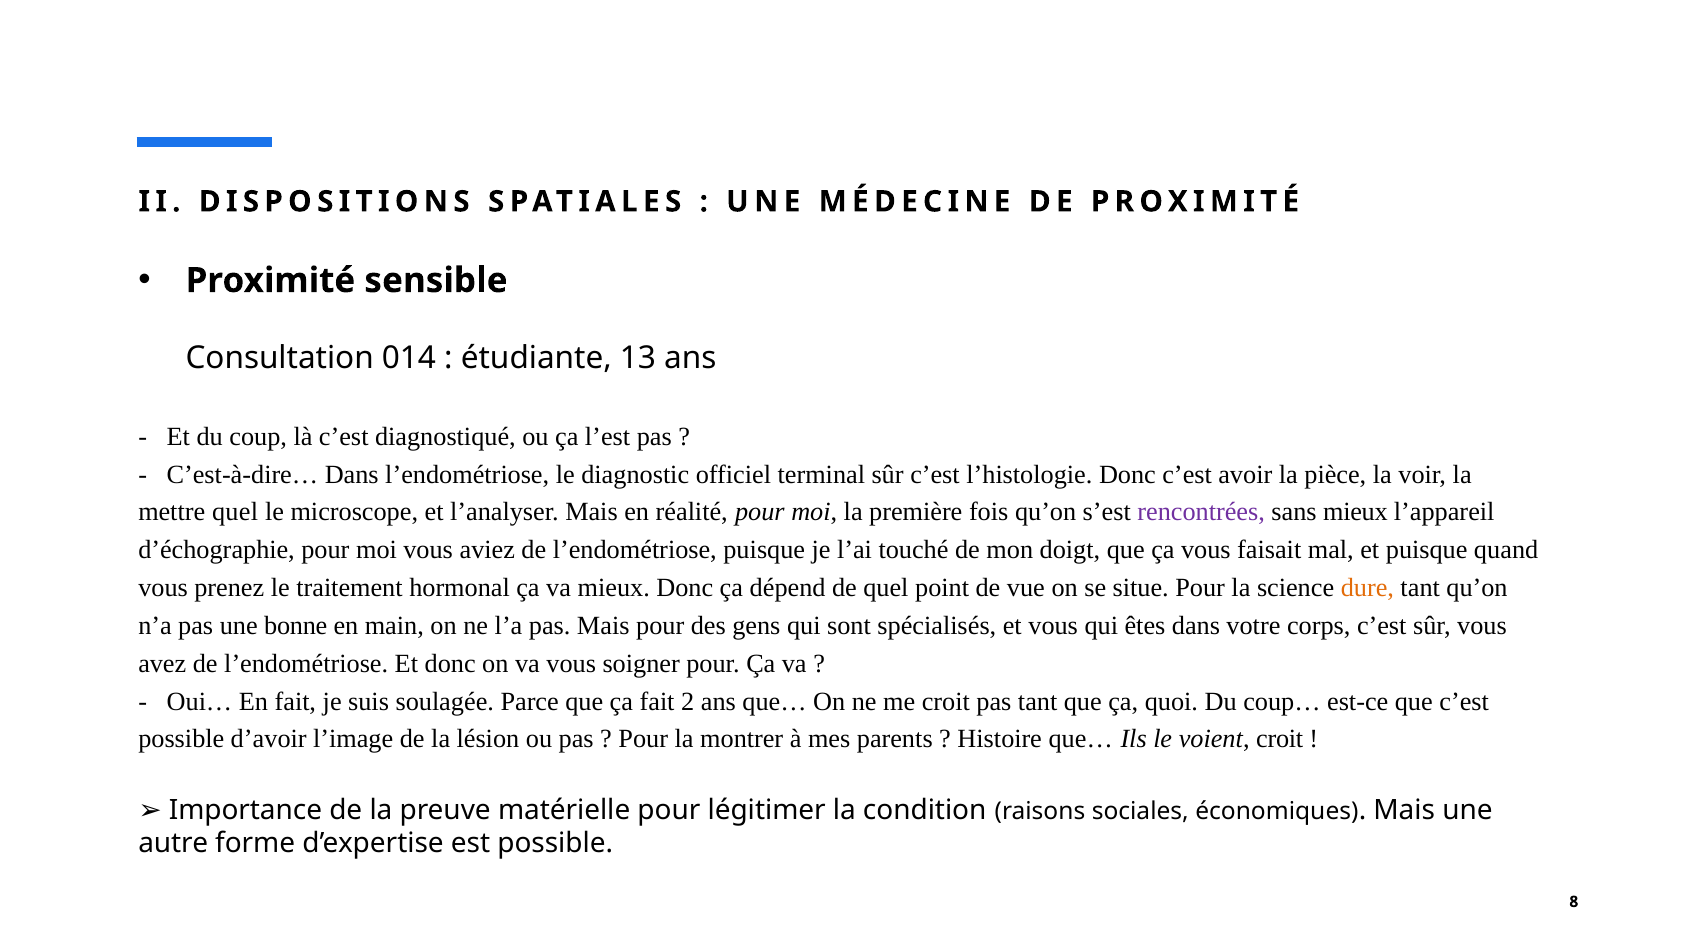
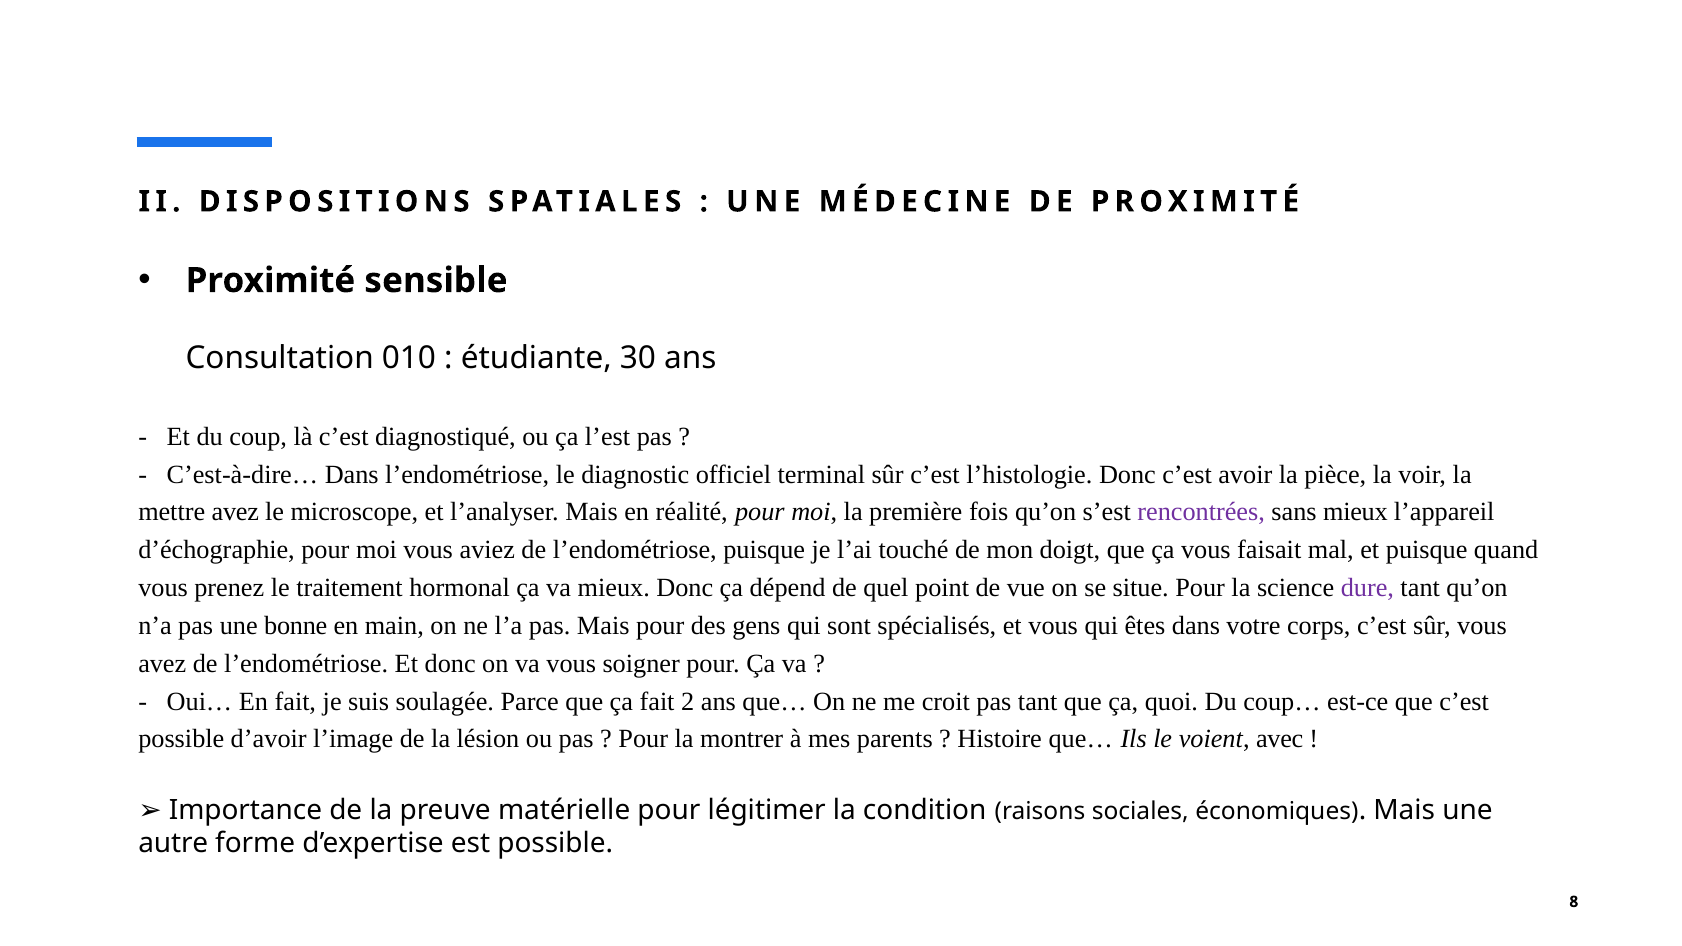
014: 014 -> 010 (409, 358)
13: 13 -> 30 (638, 358)
mettre quel: quel -> avez (235, 512)
dure colour: orange -> purple (1367, 588)
voient croit: croit -> avec (1280, 739)
